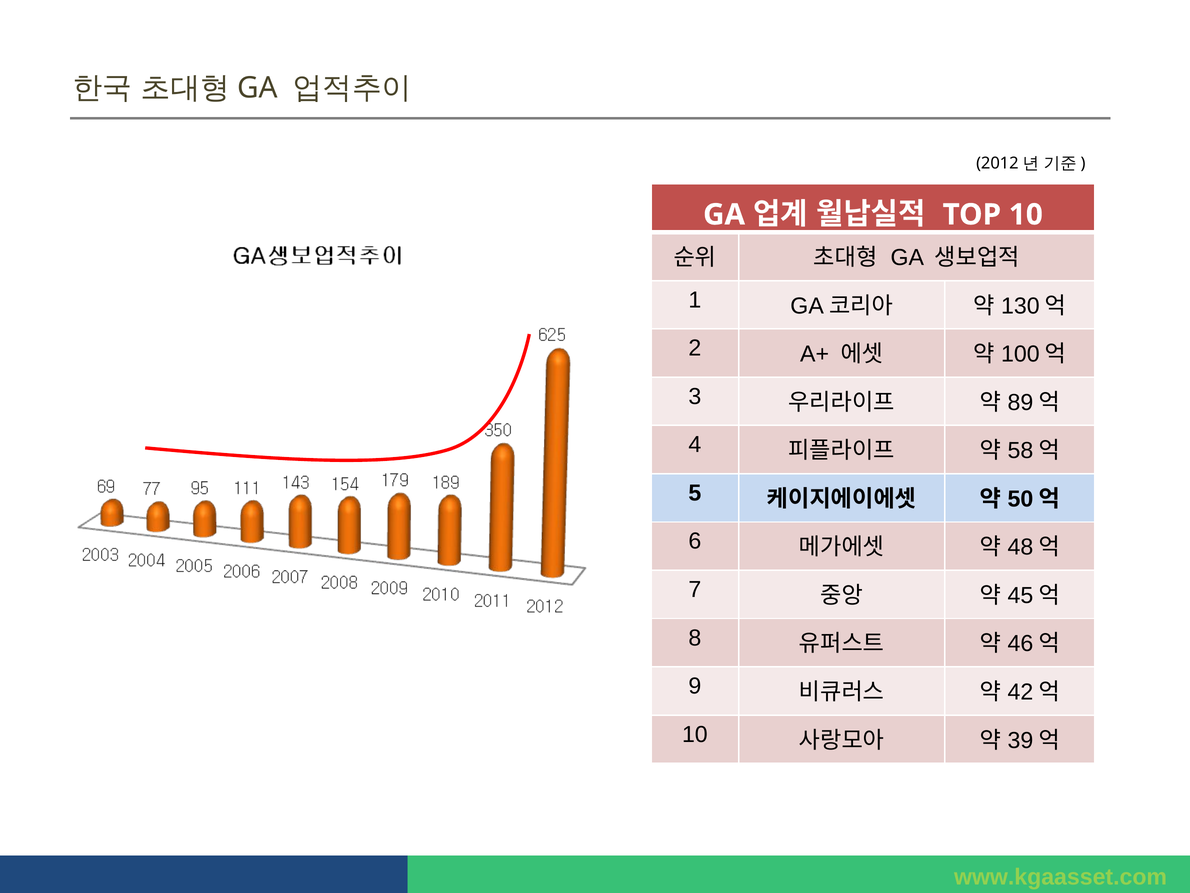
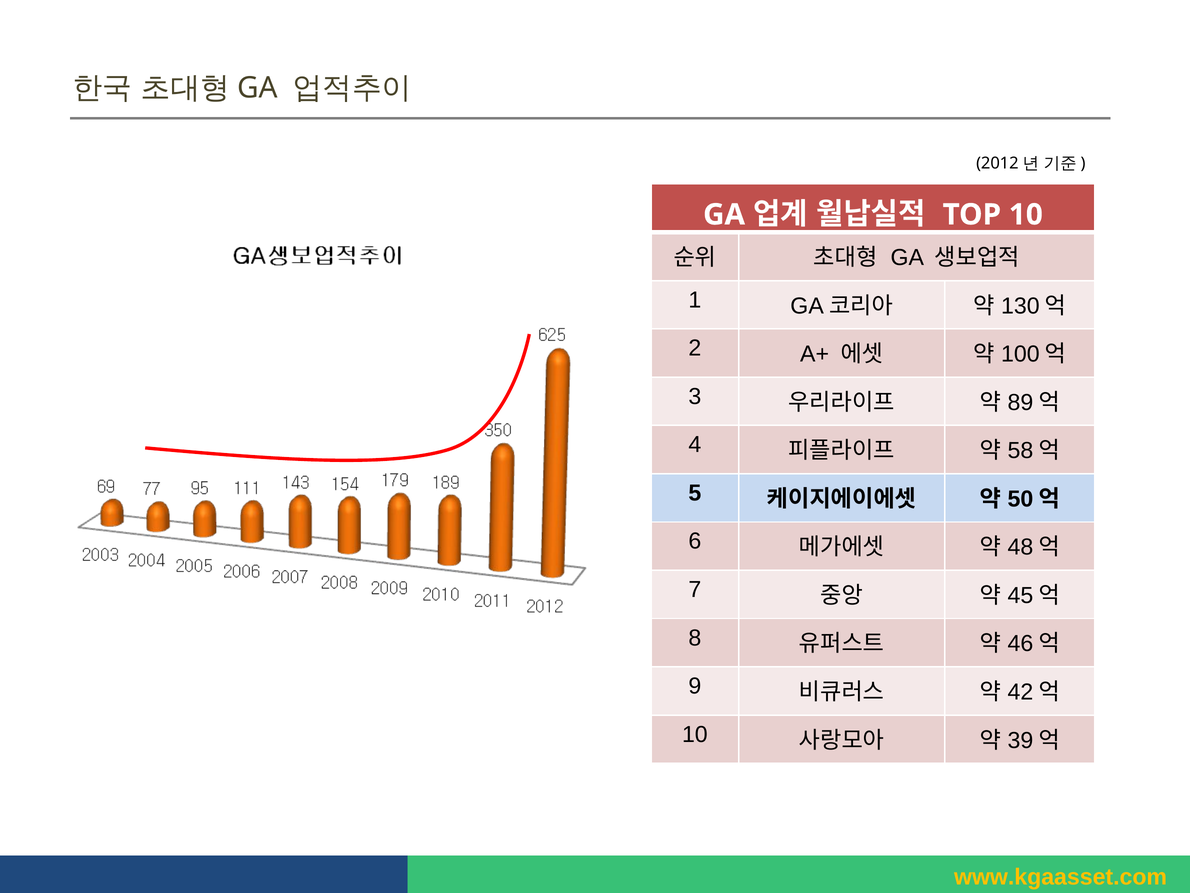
www.kgaasset.com colour: light green -> yellow (1061, 876)
